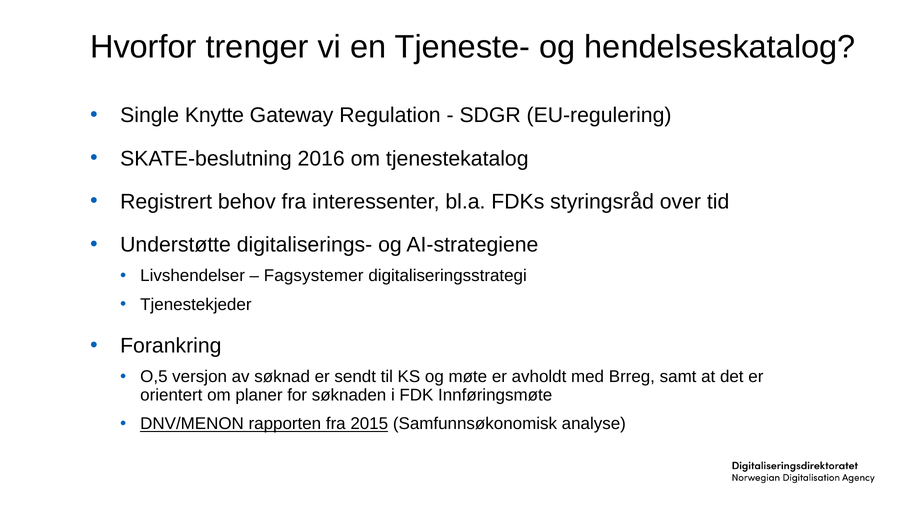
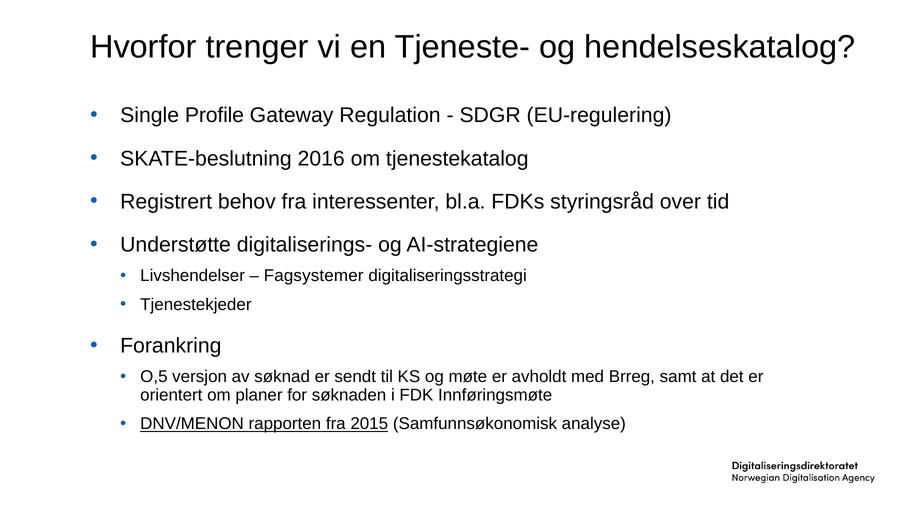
Knytte: Knytte -> Profile (214, 115)
